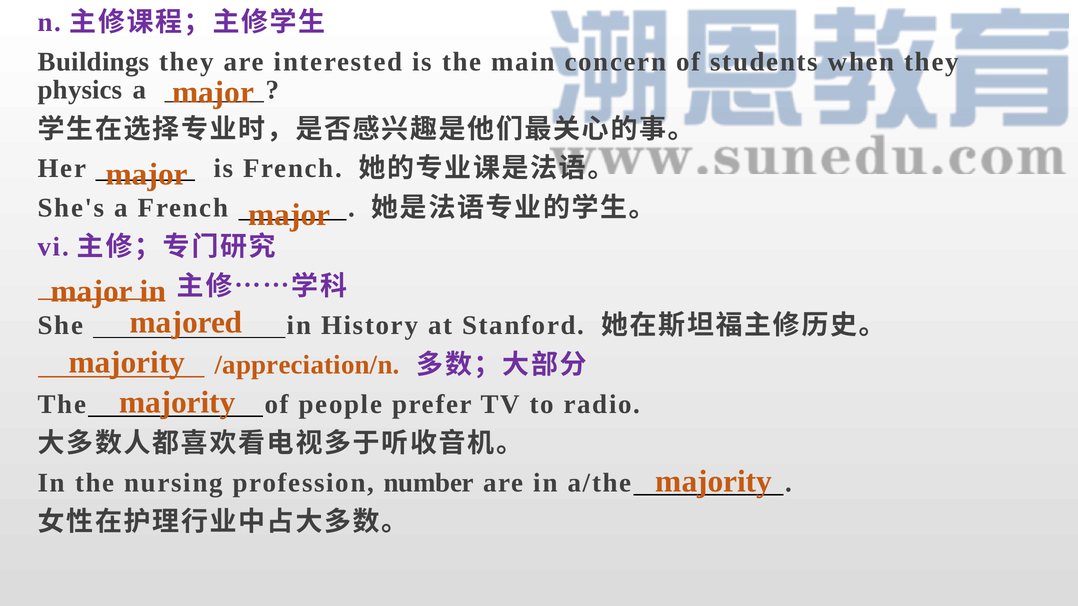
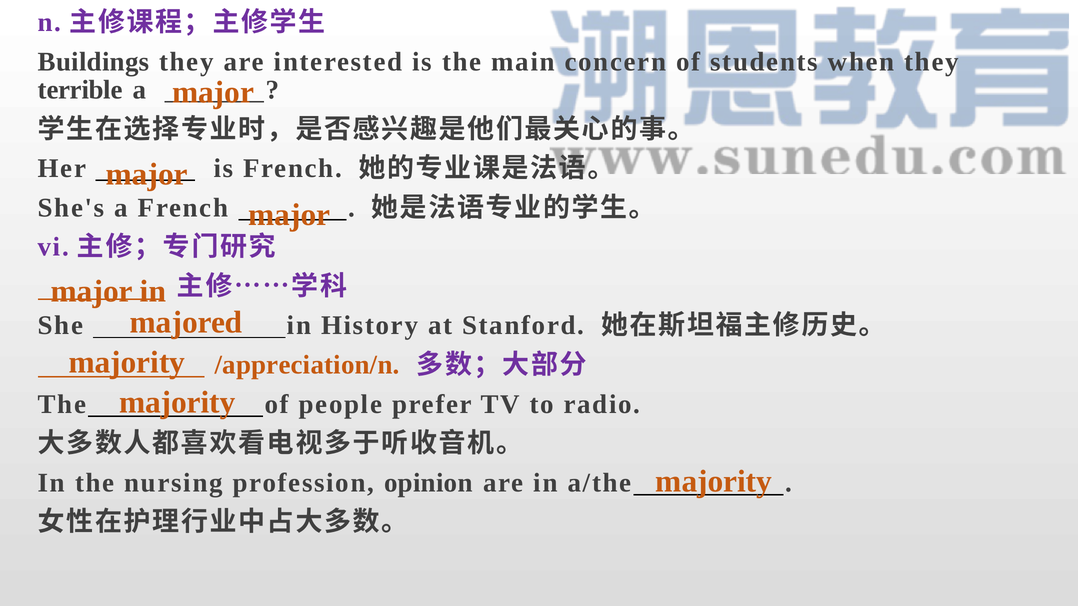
physics: physics -> terrible (80, 90)
number: number -> opinion (428, 483)
